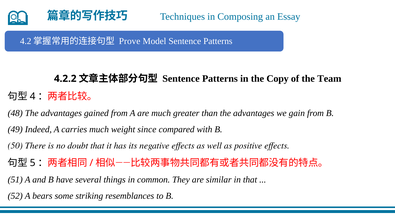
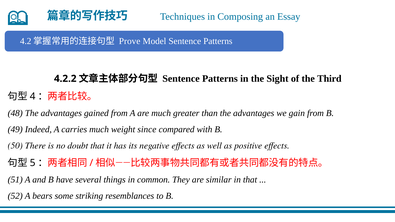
Copy: Copy -> Sight (277, 79)
Team: Team -> Third (329, 79)
